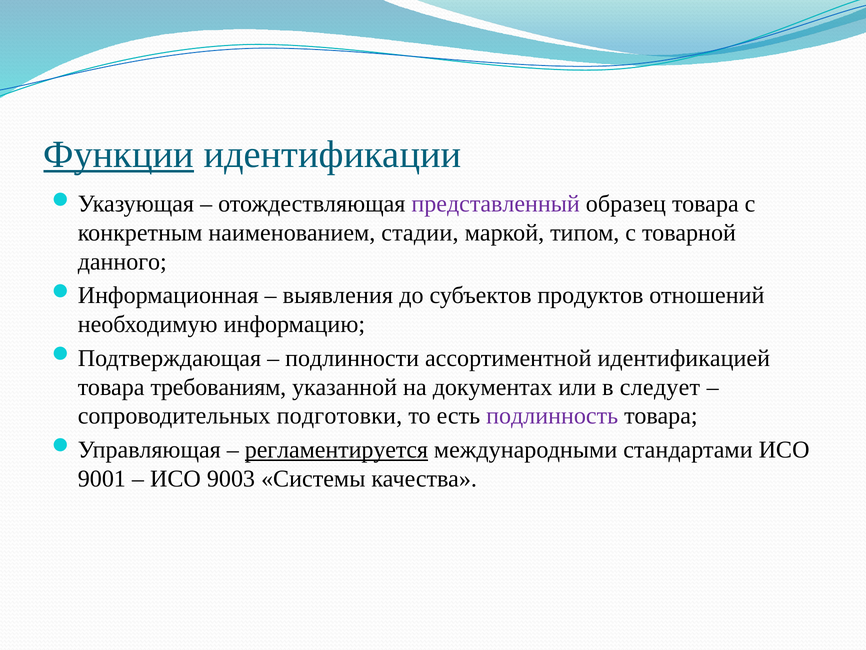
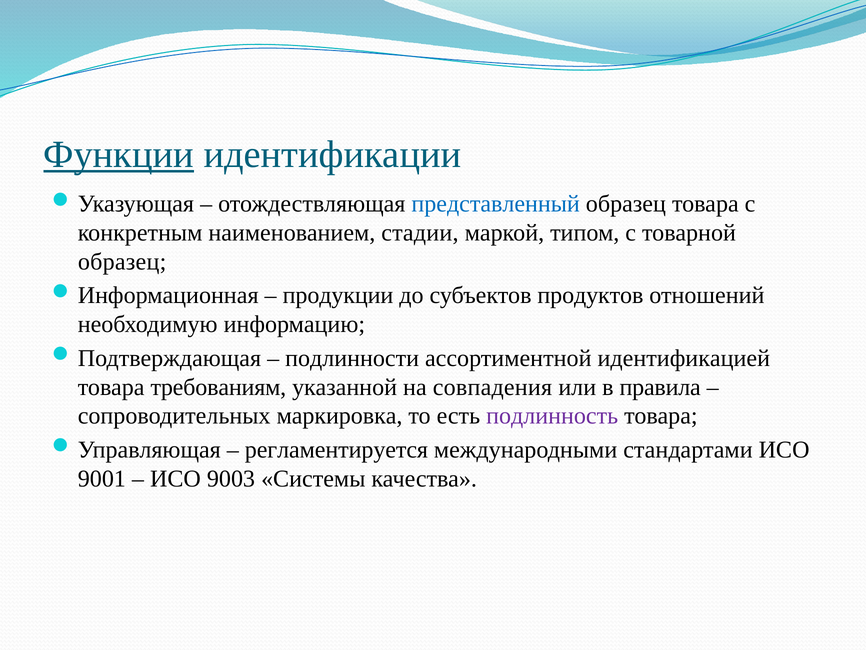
представленный colour: purple -> blue (496, 204)
данного: данного -> образец (122, 262)
выявления: выявления -> продукции (338, 295)
документах: документах -> совпадения (492, 387)
следует: следует -> правила (660, 387)
подготовки: подготовки -> маркировка (340, 416)
регламентируется underline: present -> none (336, 449)
